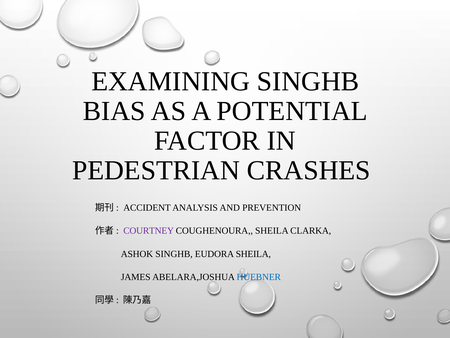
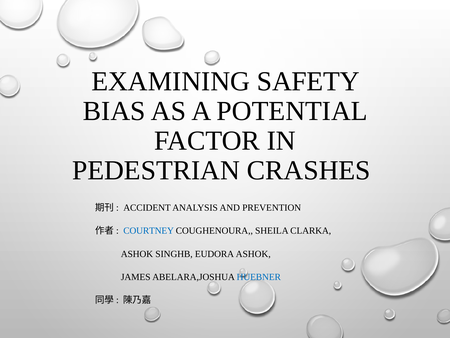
EXAMINING SINGHB: SINGHB -> SAFETY (308, 81)
COURTNEY colour: purple -> blue (149, 230)
EUDORA SHEILA: SHEILA -> ASHOK (253, 254)
